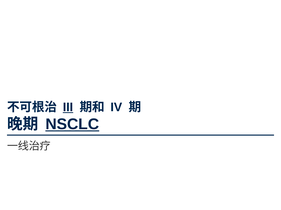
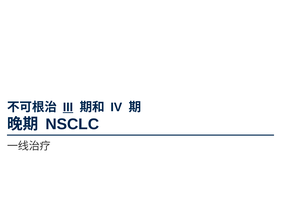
NSCLC underline: present -> none (72, 125)
